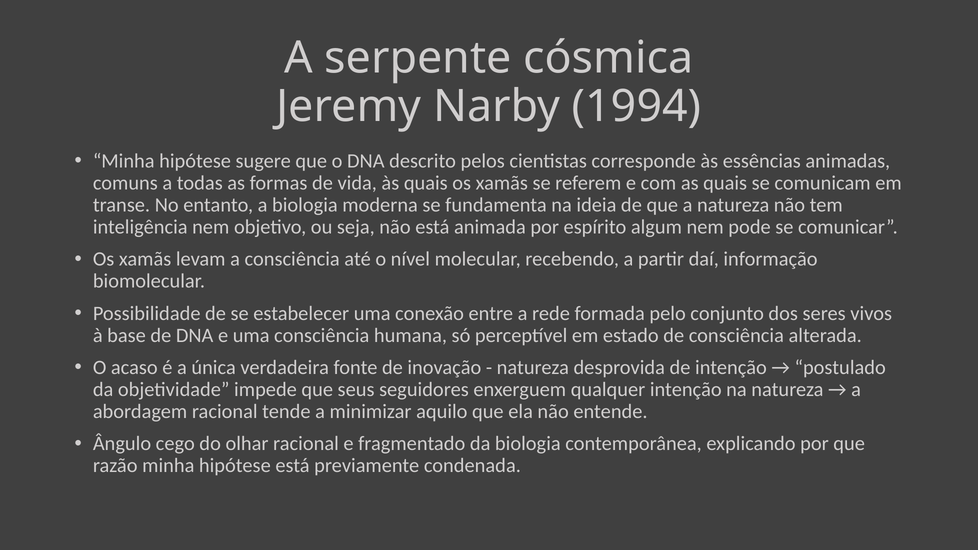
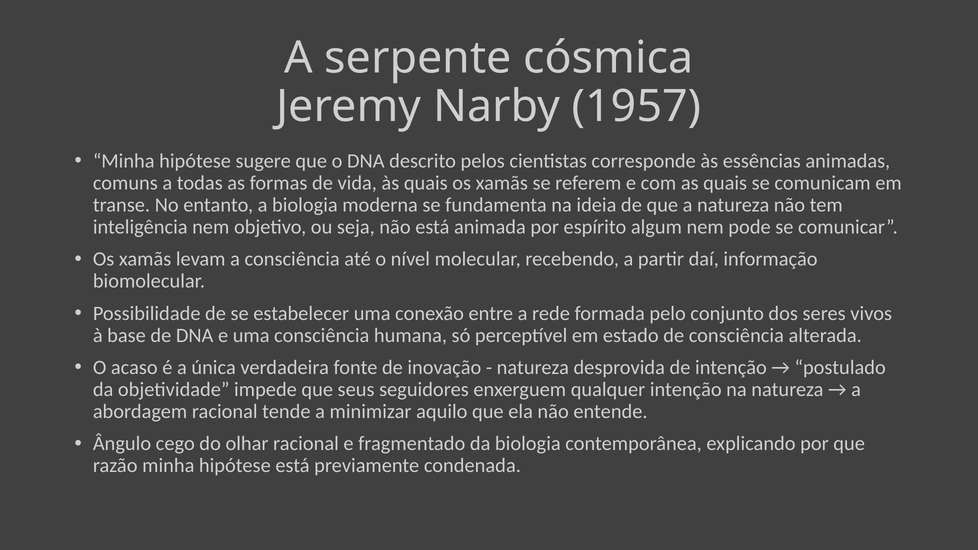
1994: 1994 -> 1957 (637, 106)
